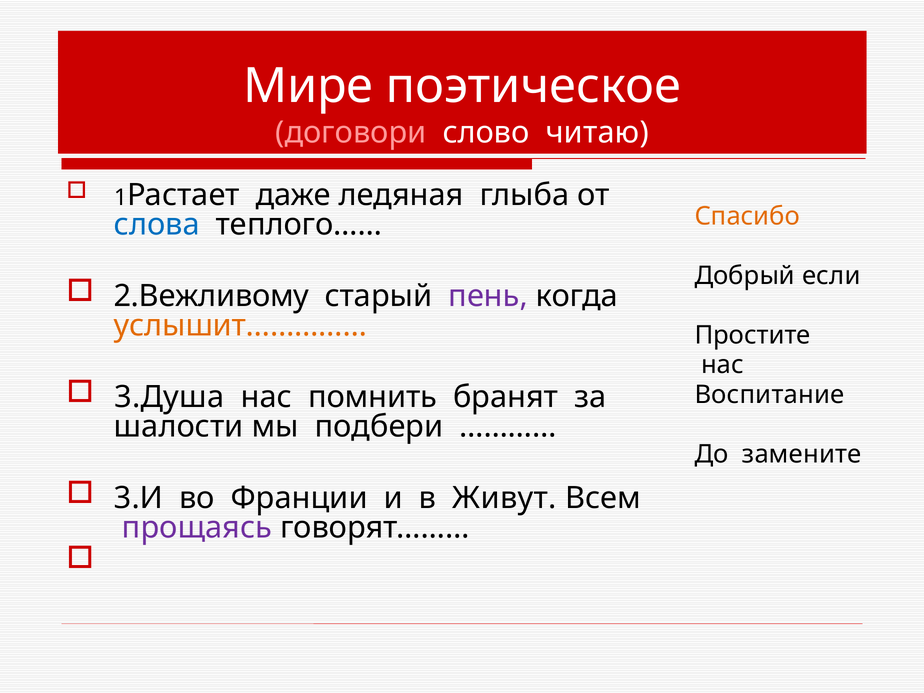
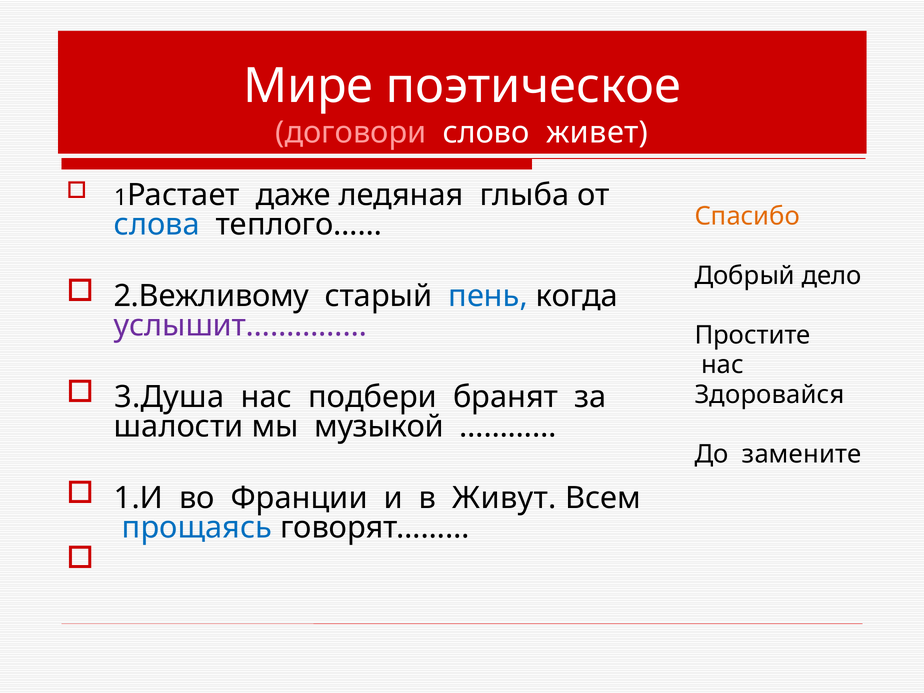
читаю: читаю -> живет (597, 133)
если: если -> дело (832, 276)
пень colour: purple -> blue (488, 296)
услышит…………… colour: orange -> purple (241, 326)
помнить: помнить -> подбери (373, 397)
Воспитание: Воспитание -> Здоровайся (769, 395)
подбери: подбери -> музыкой (379, 427)
3.И: 3.И -> 1.И (139, 498)
прощаясь colour: purple -> blue (197, 528)
